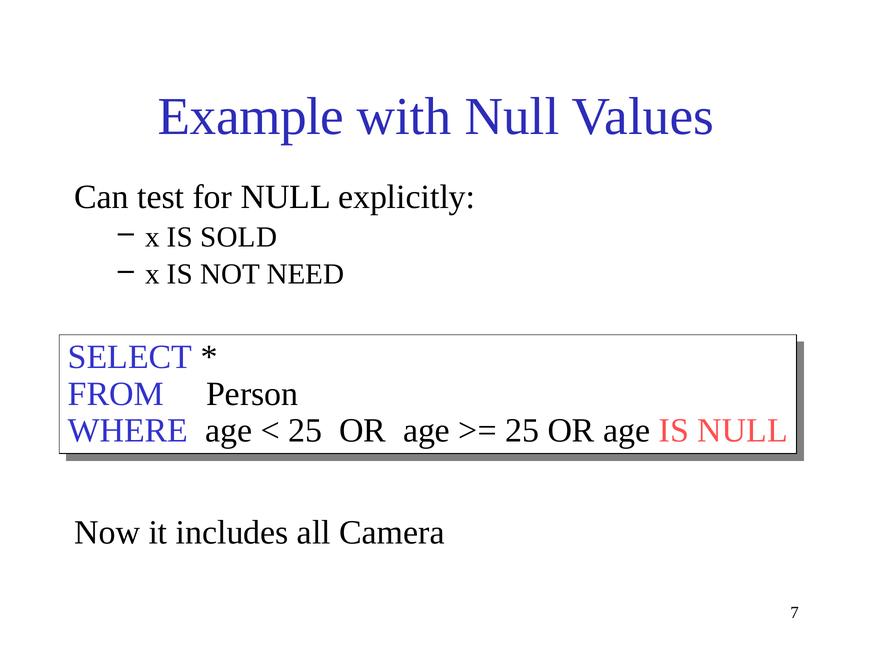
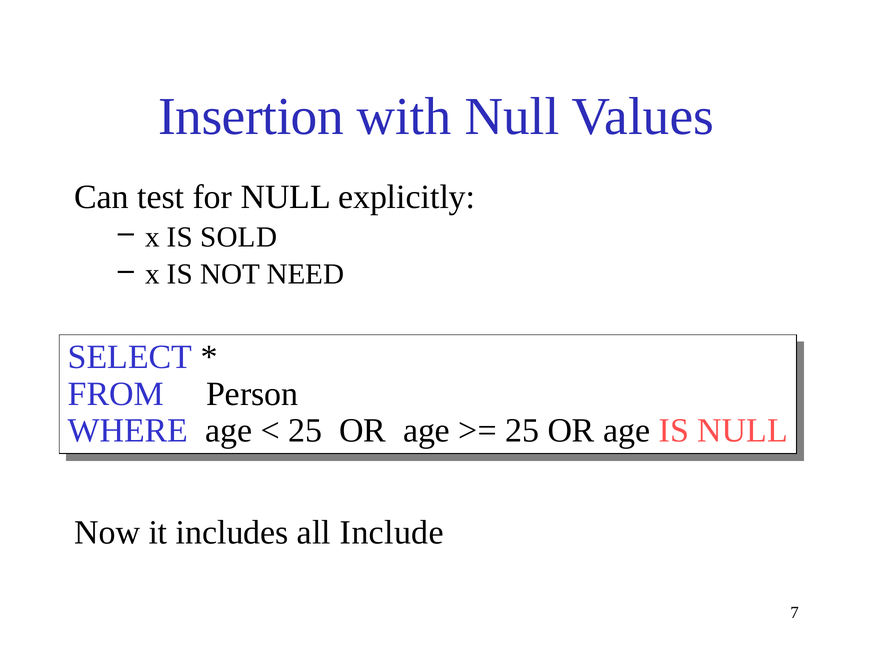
Example: Example -> Insertion (251, 116)
Camera: Camera -> Include (392, 532)
